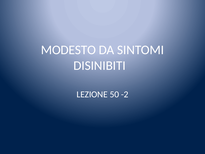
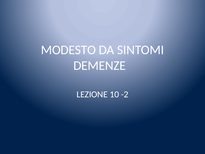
DISINIBITI: DISINIBITI -> DEMENZE (100, 66)
50: 50 -> 10 (114, 94)
